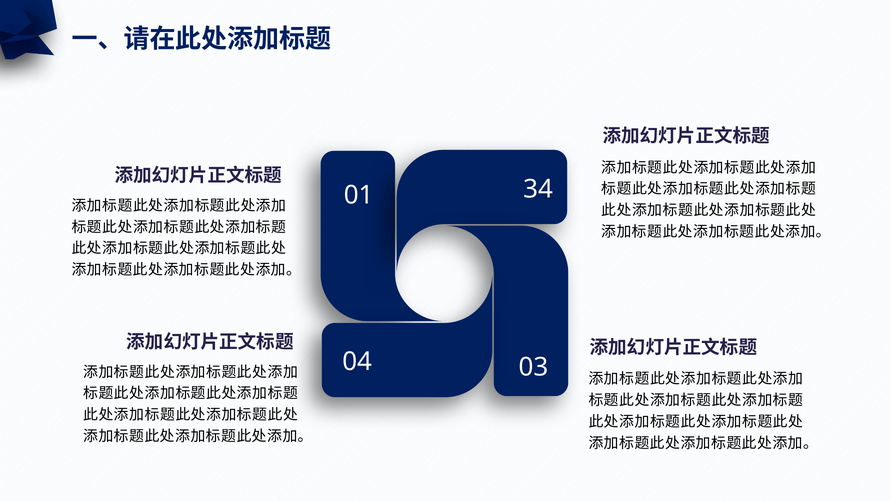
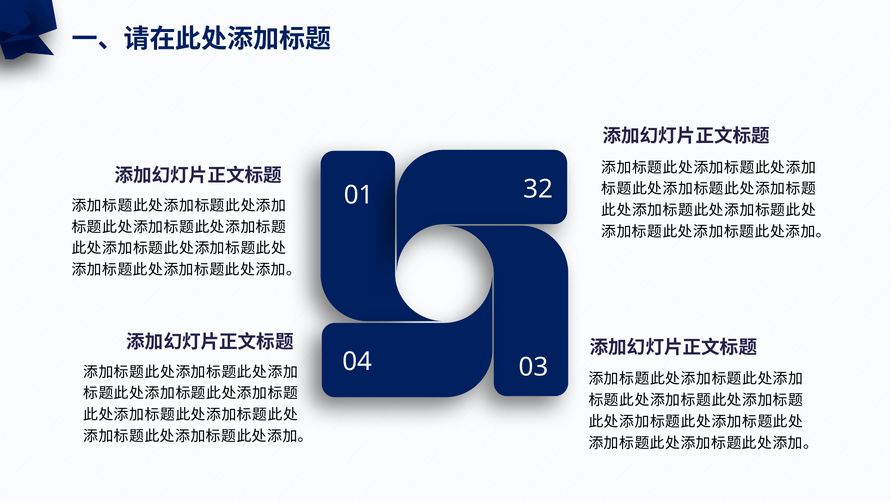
34: 34 -> 32 (538, 189)
